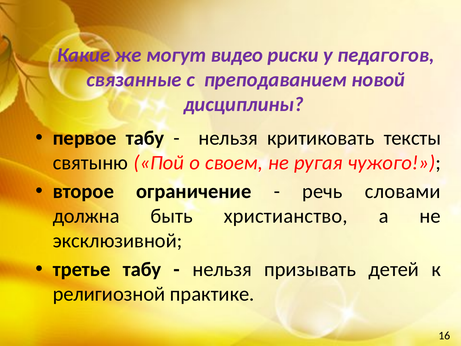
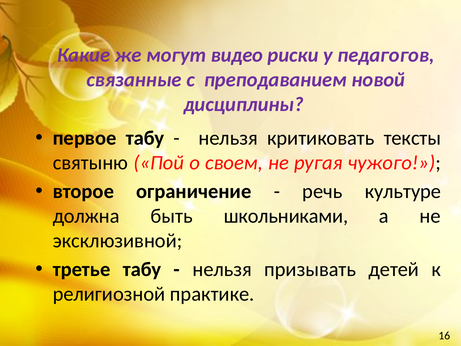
словами: словами -> культуре (403, 191)
христианство: христианство -> школьниками (286, 216)
